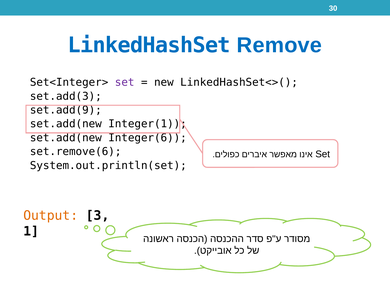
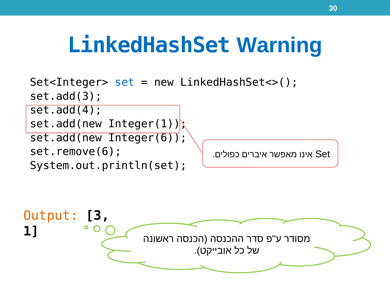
Remove: Remove -> Warning (280, 45)
set colour: purple -> blue (125, 82)
set.add(9: set.add(9 -> set.add(4 (66, 110)
